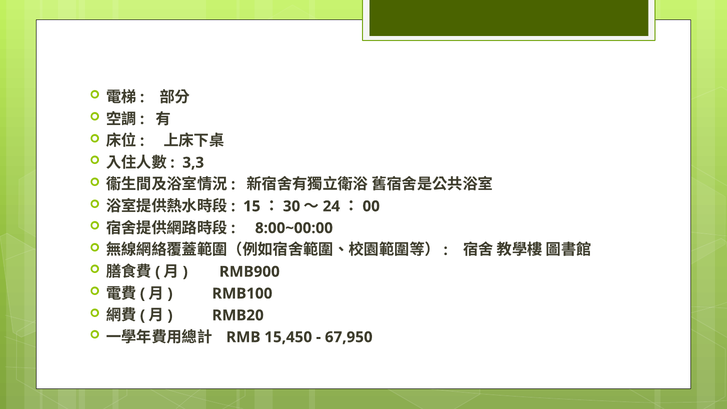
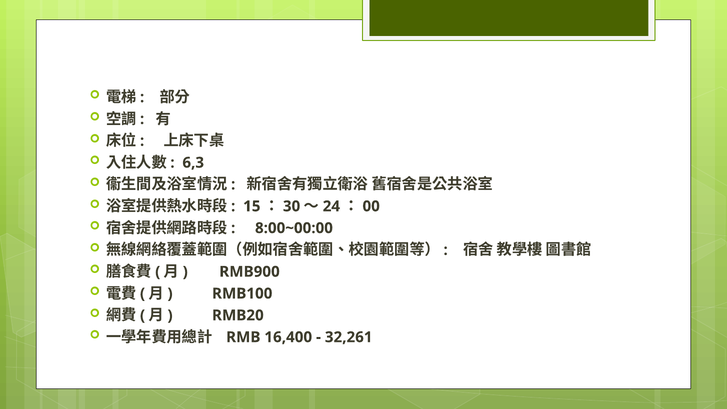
3,3: 3,3 -> 6,3 (193, 163)
15,450: 15,450 -> 16,400 (288, 337)
67,950: 67,950 -> 32,261 (349, 337)
